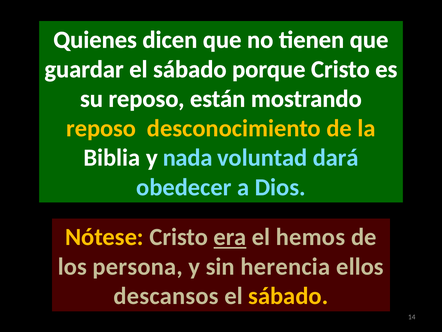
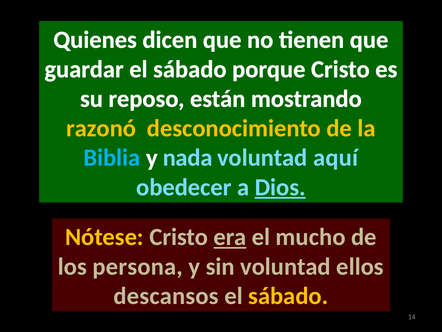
reposo: reposo -> razonó (101, 128)
Biblia colour: white -> light blue (112, 158)
dará: dará -> aquí (336, 158)
Dios underline: none -> present (280, 187)
hemos: hemos -> mucho (311, 237)
sin herencia: herencia -> voluntad (286, 266)
